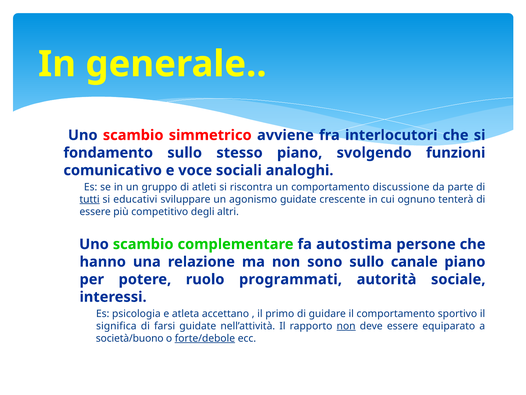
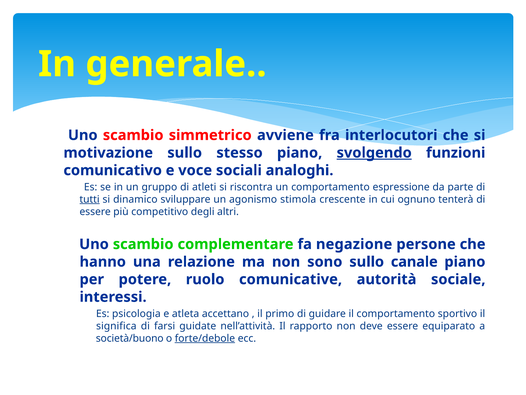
fondamento: fondamento -> motivazione (108, 153)
svolgendo underline: none -> present (374, 153)
discussione: discussione -> espressione (401, 187)
educativi: educativi -> dinamico (135, 199)
agonismo guidate: guidate -> stimola (298, 199)
autostima: autostima -> negazione (354, 244)
programmati: programmati -> comunicative (291, 279)
non underline: present -> none (346, 326)
